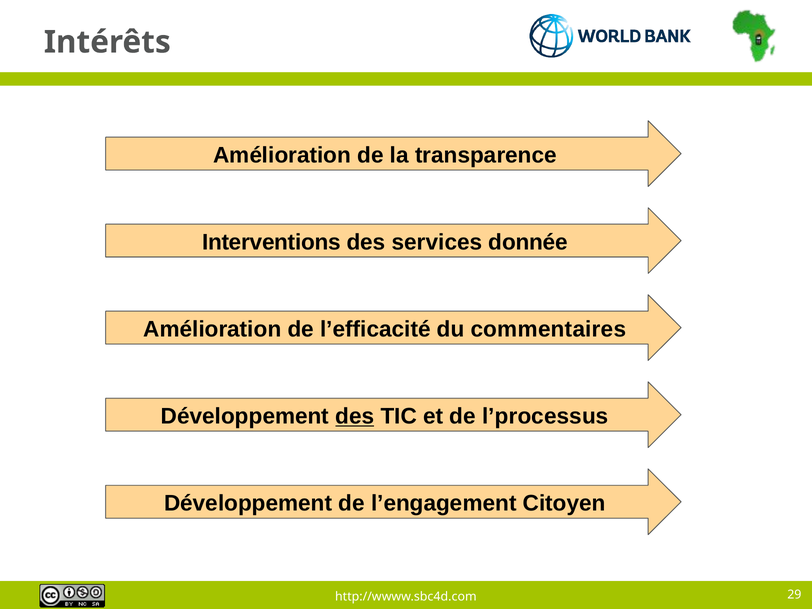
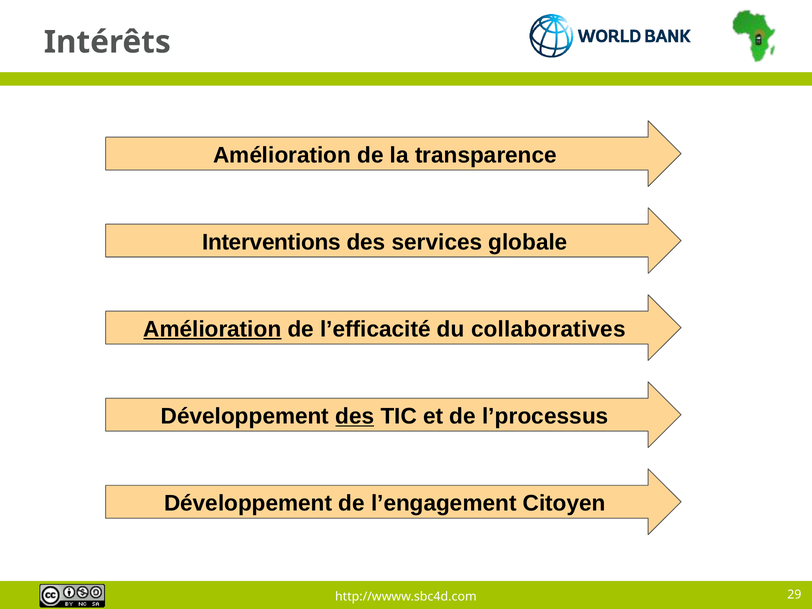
donnée: donnée -> globale (528, 242)
Amélioration underline: none -> present (212, 329)
commentaires: commentaires -> collaboratives (548, 329)
